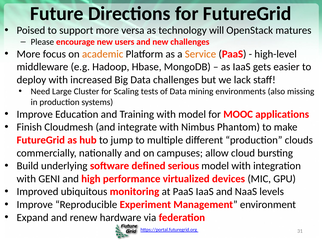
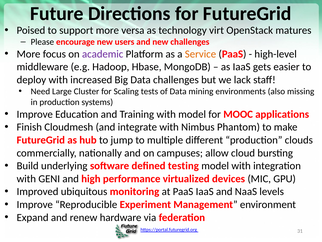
will: will -> virt (217, 30)
academic colour: orange -> purple (103, 54)
serious: serious -> testing (183, 166)
